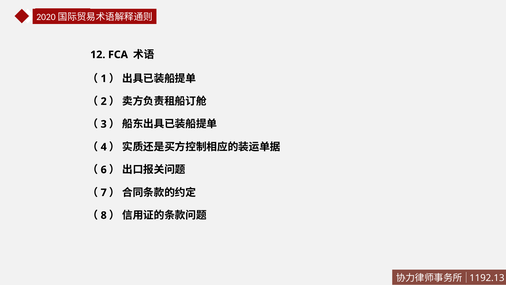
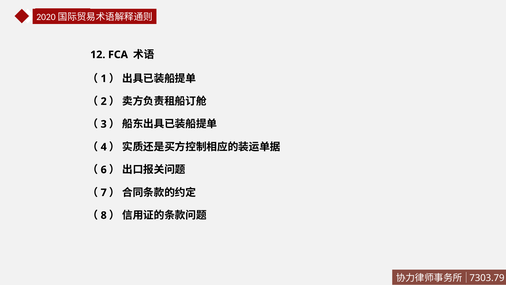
1192.13: 1192.13 -> 7303.79 (487, 278)
